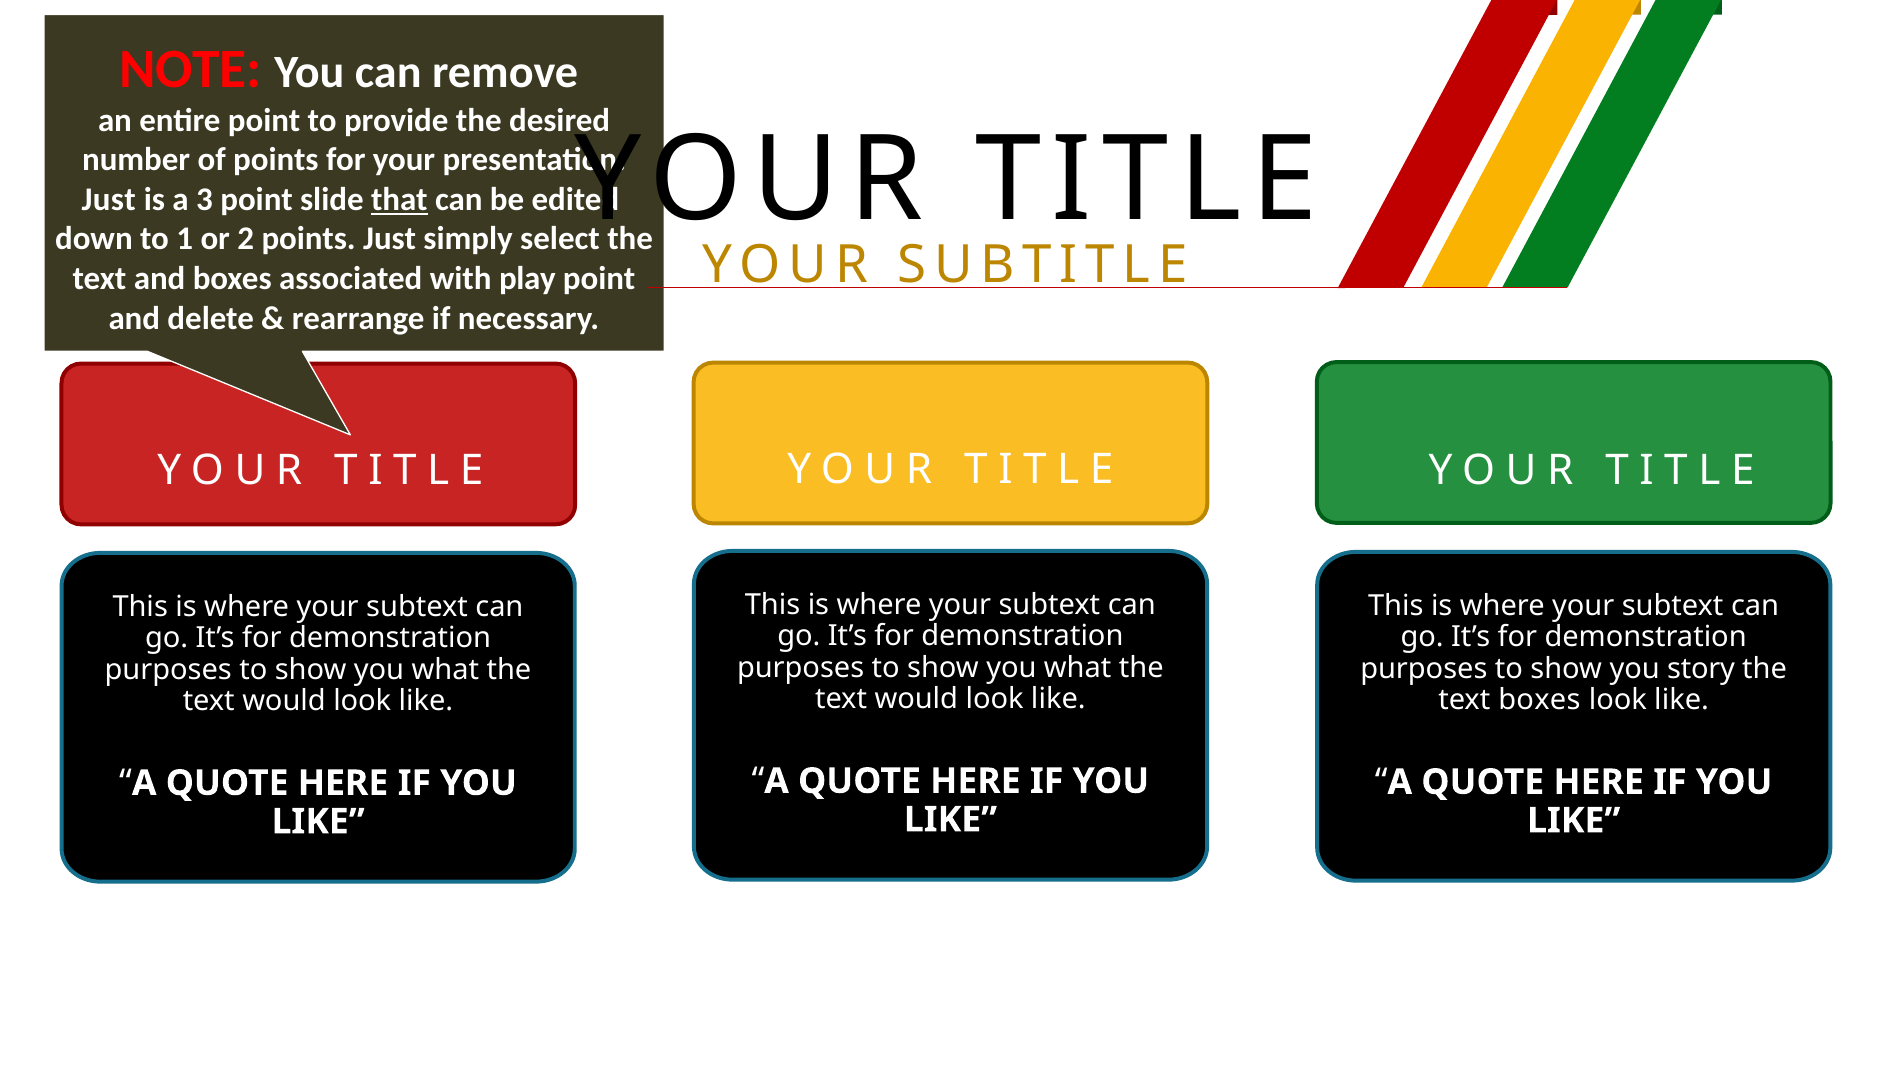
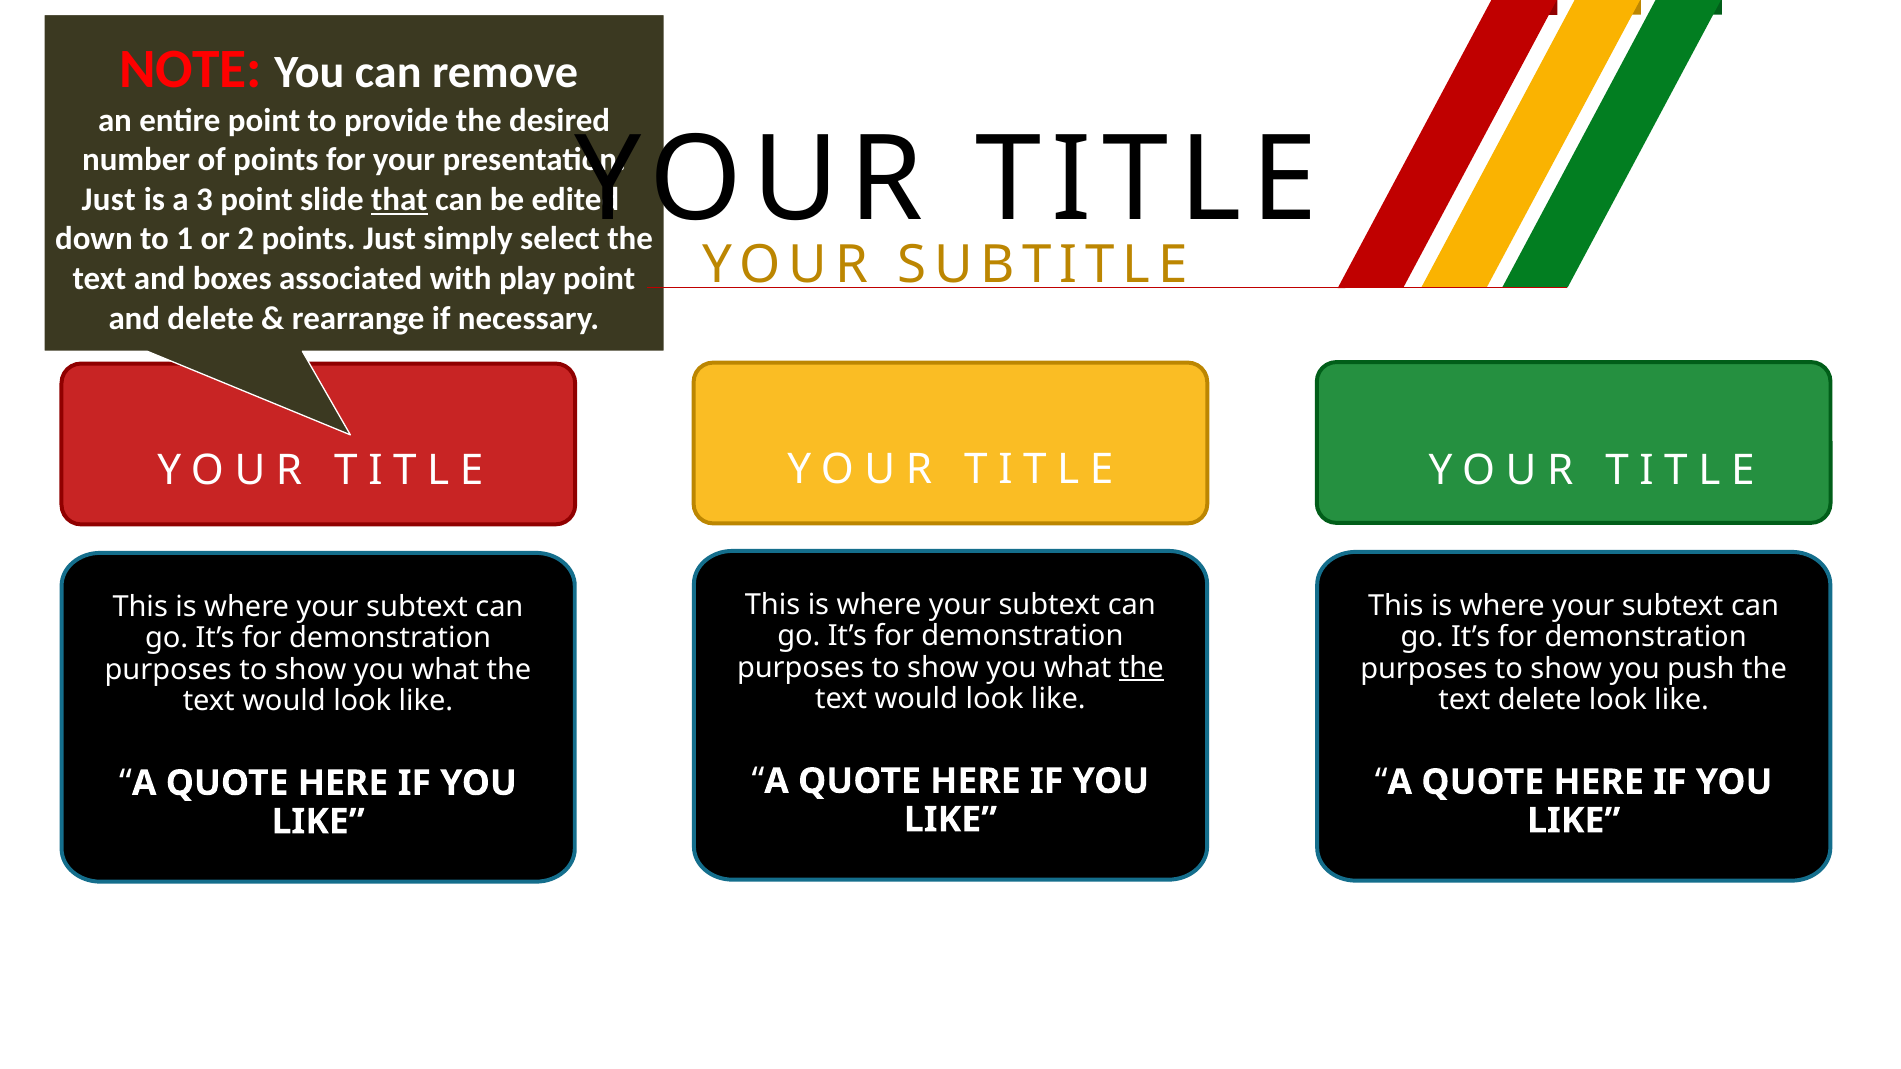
the underline: none -> present (1141, 668)
story: story -> push (1701, 669)
text boxes: boxes -> delete (1540, 700)
